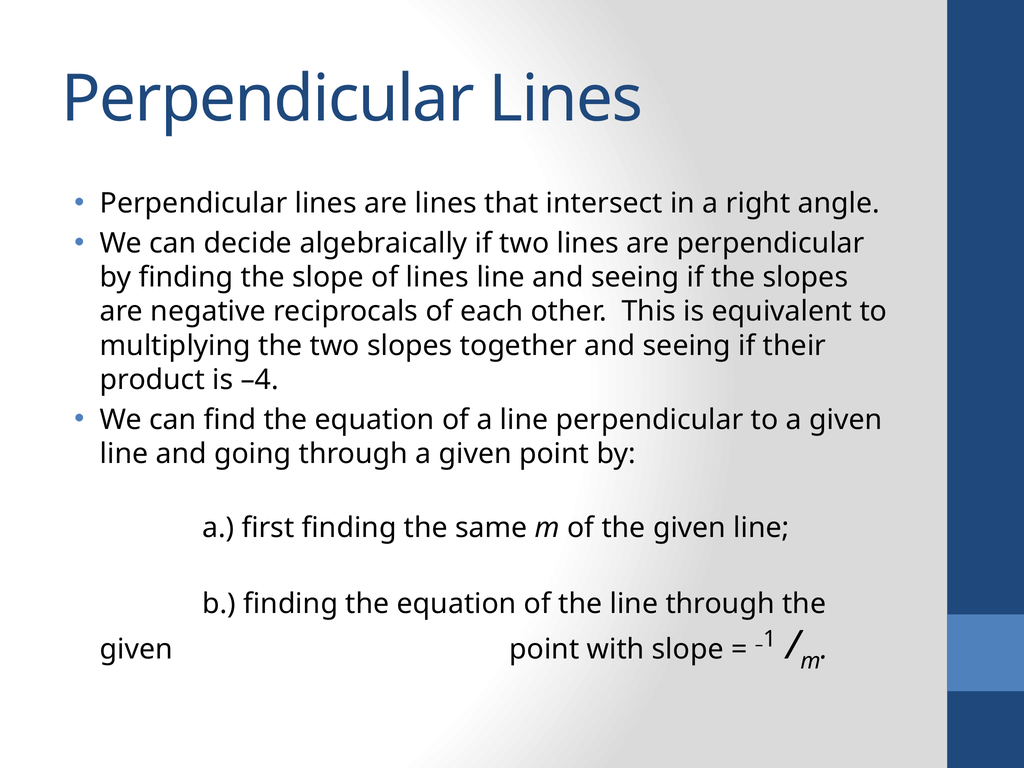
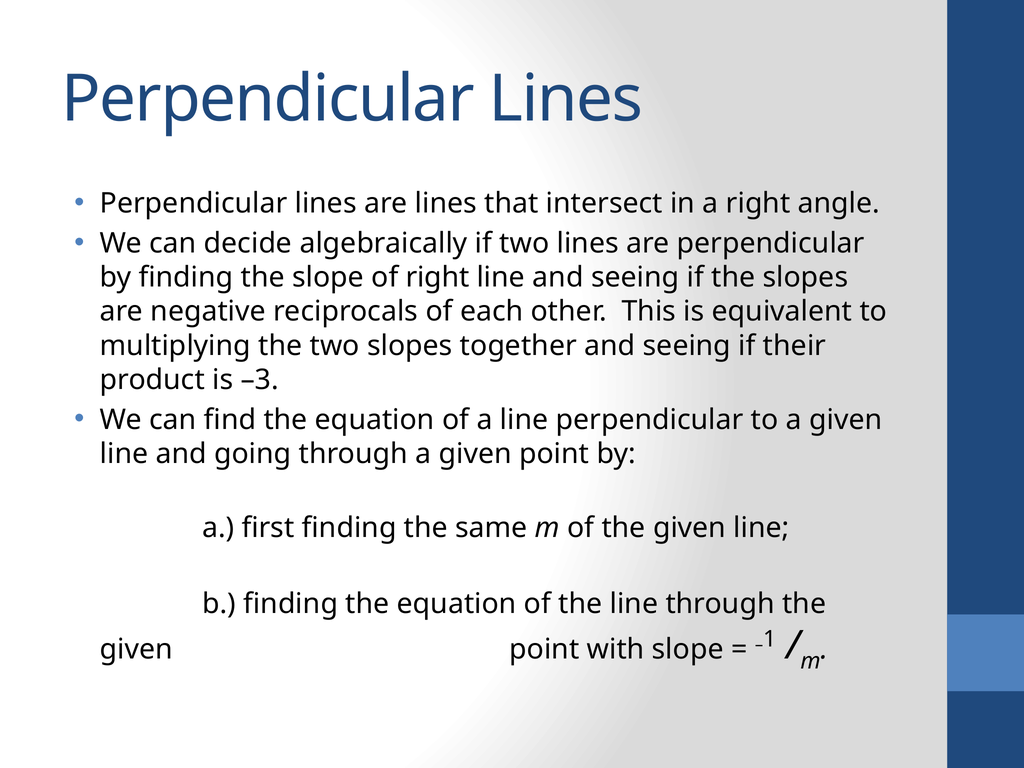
of lines: lines -> right (438, 277)
–4: –4 -> –3 (260, 380)
